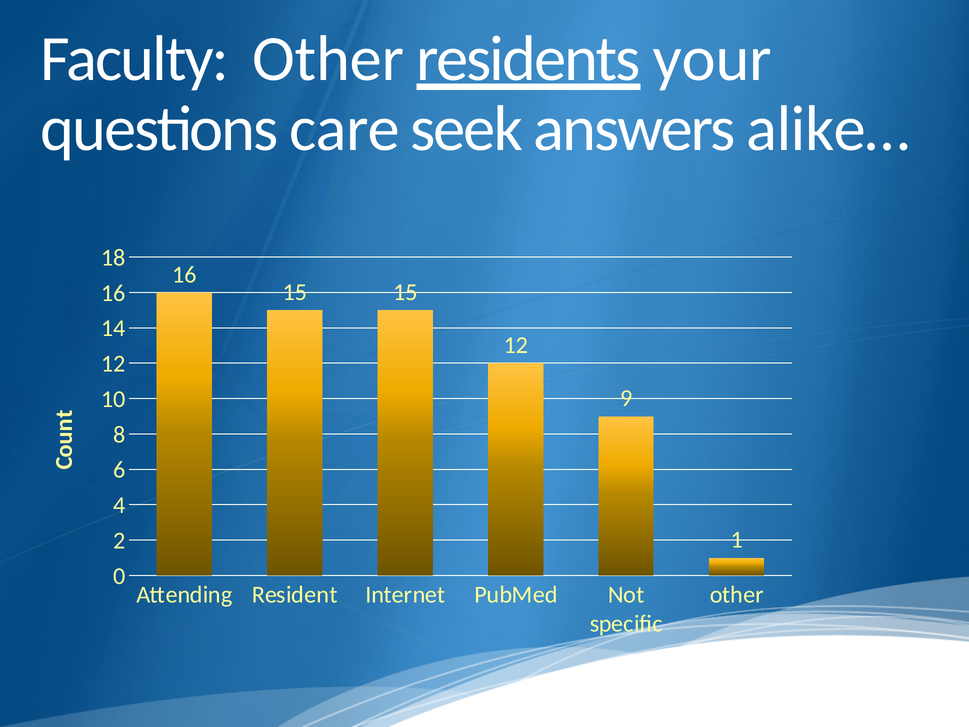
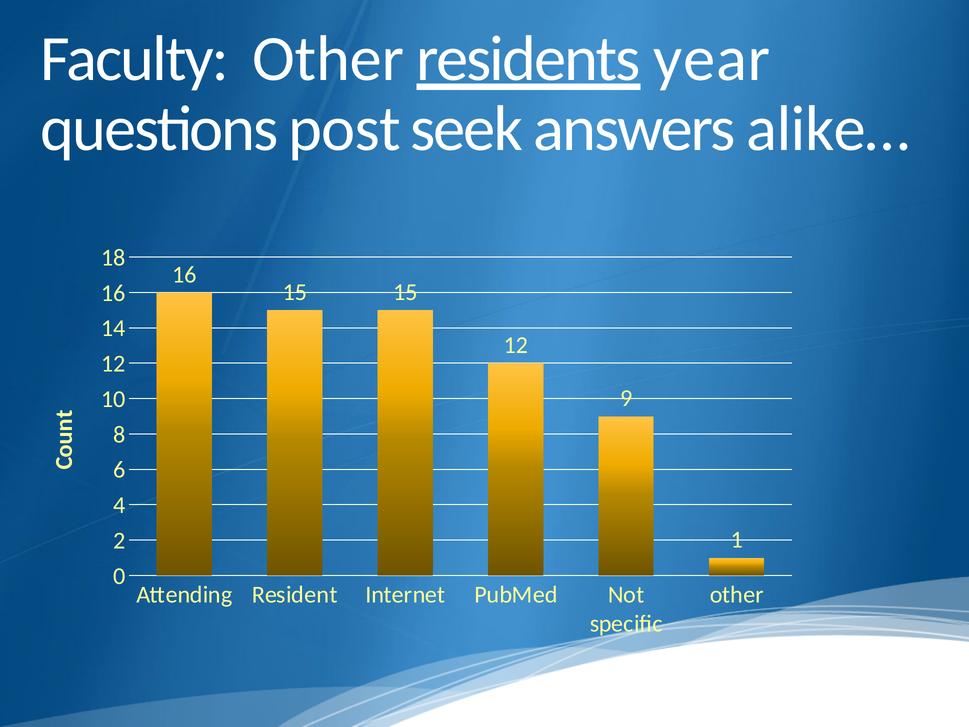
your: your -> year (712, 59)
care: care -> post (345, 129)
